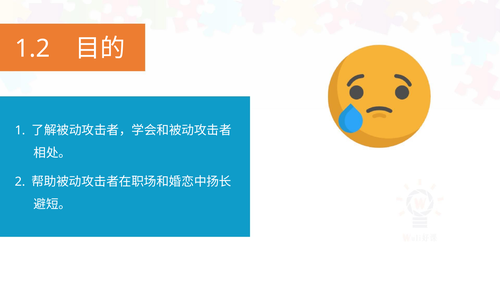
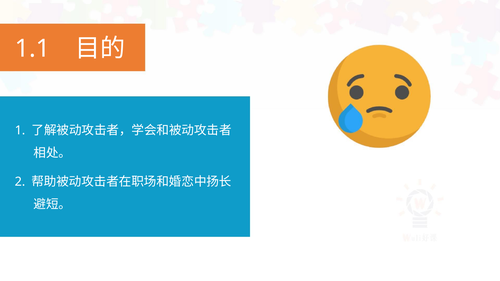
1.2: 1.2 -> 1.1 (32, 49)
